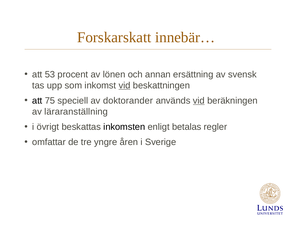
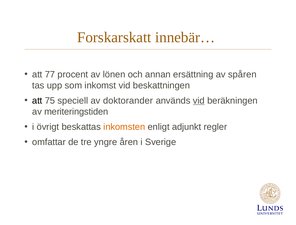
53: 53 -> 77 (50, 74)
svensk: svensk -> spåren (242, 74)
vid underline: present -> none (125, 85)
läraranställning: läraranställning -> meriteringstiden (76, 112)
inkomsten colour: black -> orange (124, 127)
betalas: betalas -> adjunkt (187, 127)
